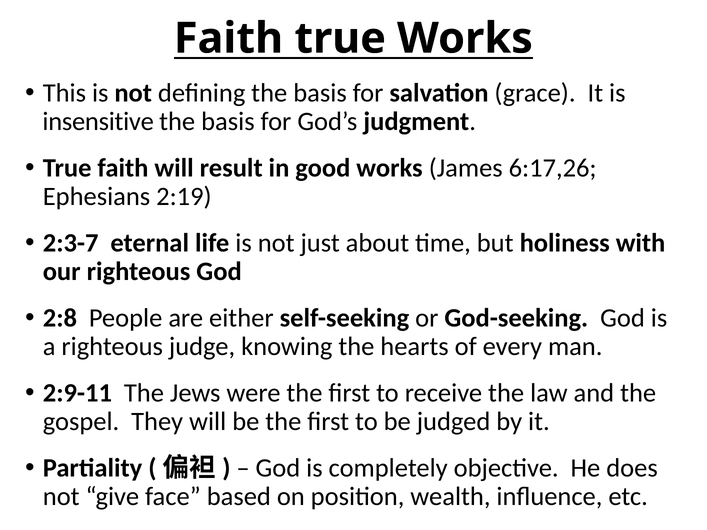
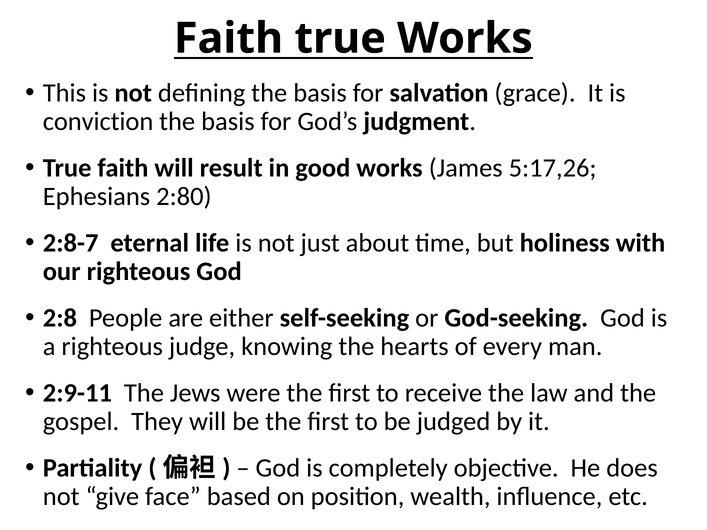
insensitive: insensitive -> conviction (98, 122)
6:17,26: 6:17,26 -> 5:17,26 (553, 168)
2:19: 2:19 -> 2:80 (184, 197)
2:3-7: 2:3-7 -> 2:8-7 (71, 243)
